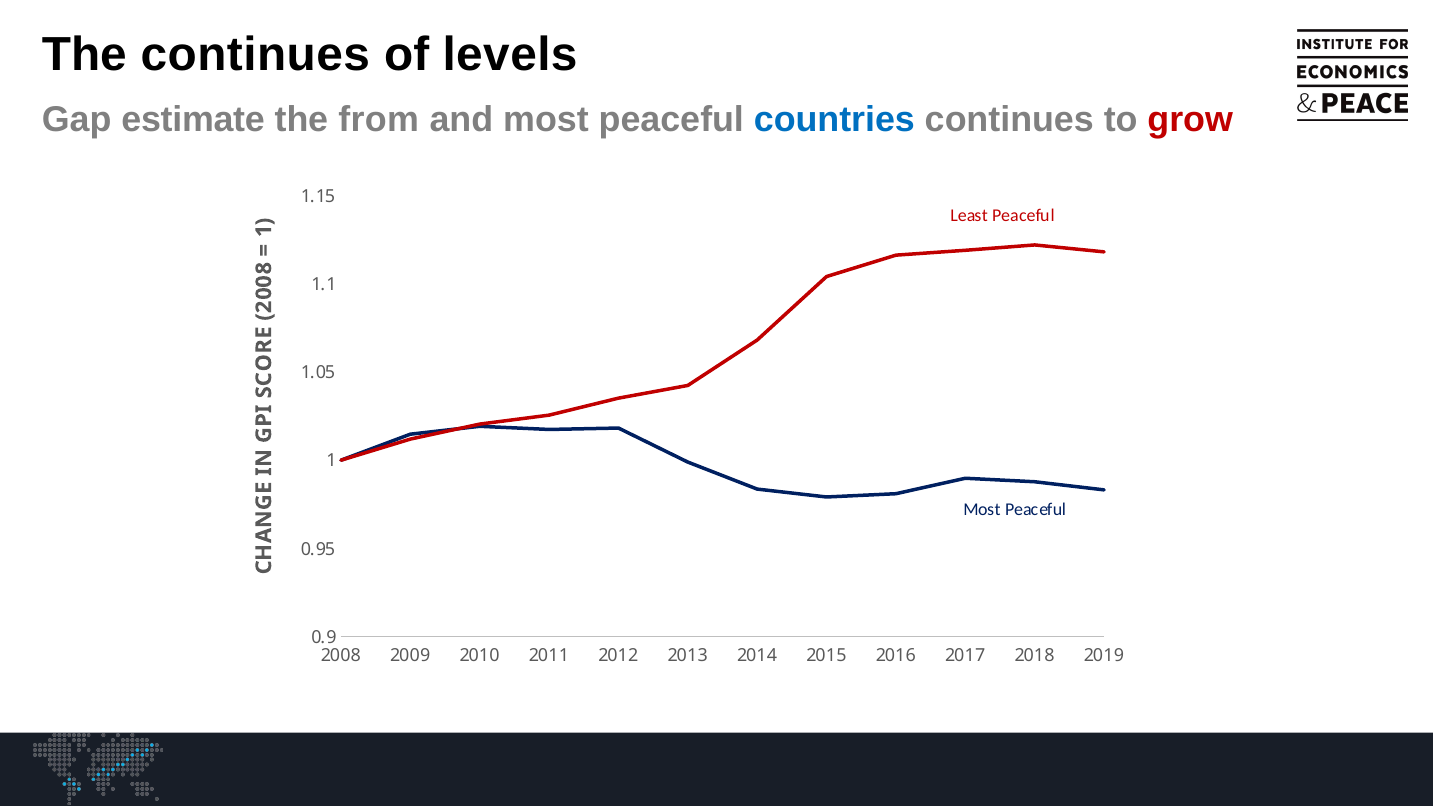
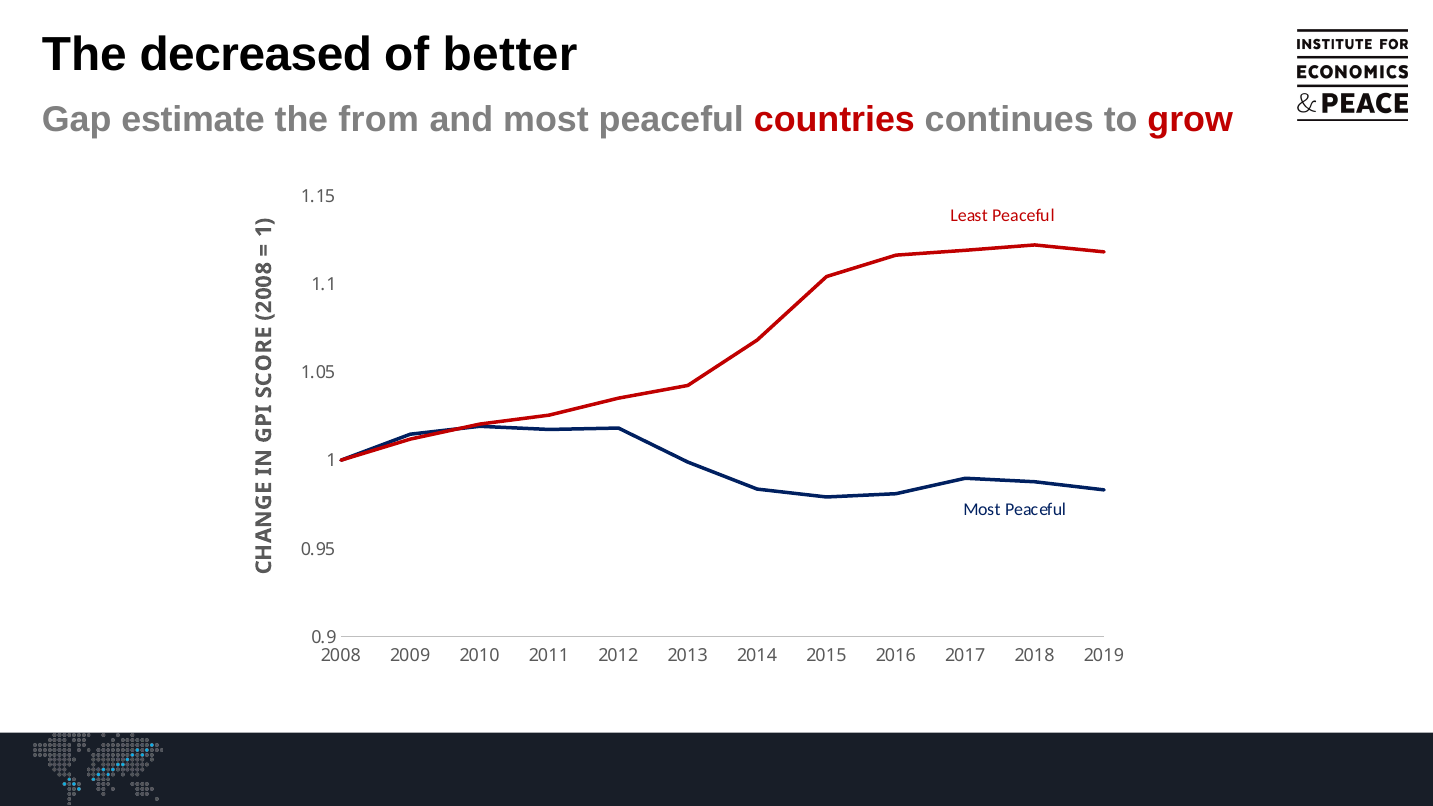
The continues: continues -> decreased (256, 54)
levels: levels -> better (510, 54)
countries colour: blue -> red (834, 120)
